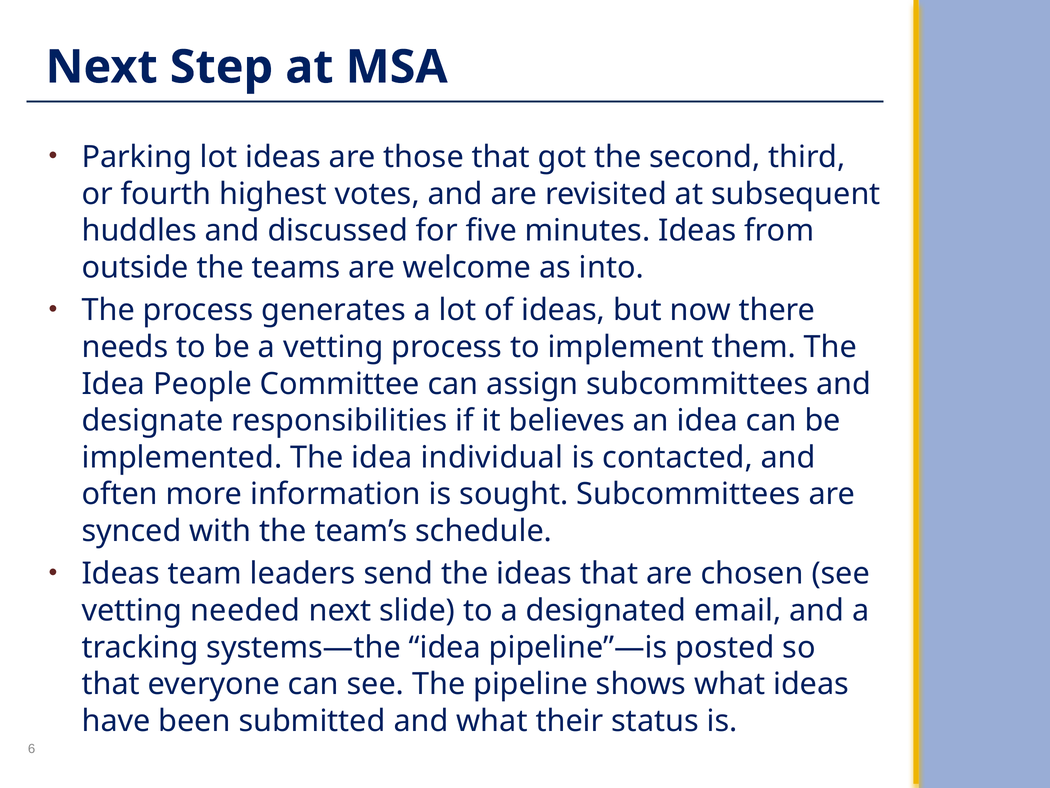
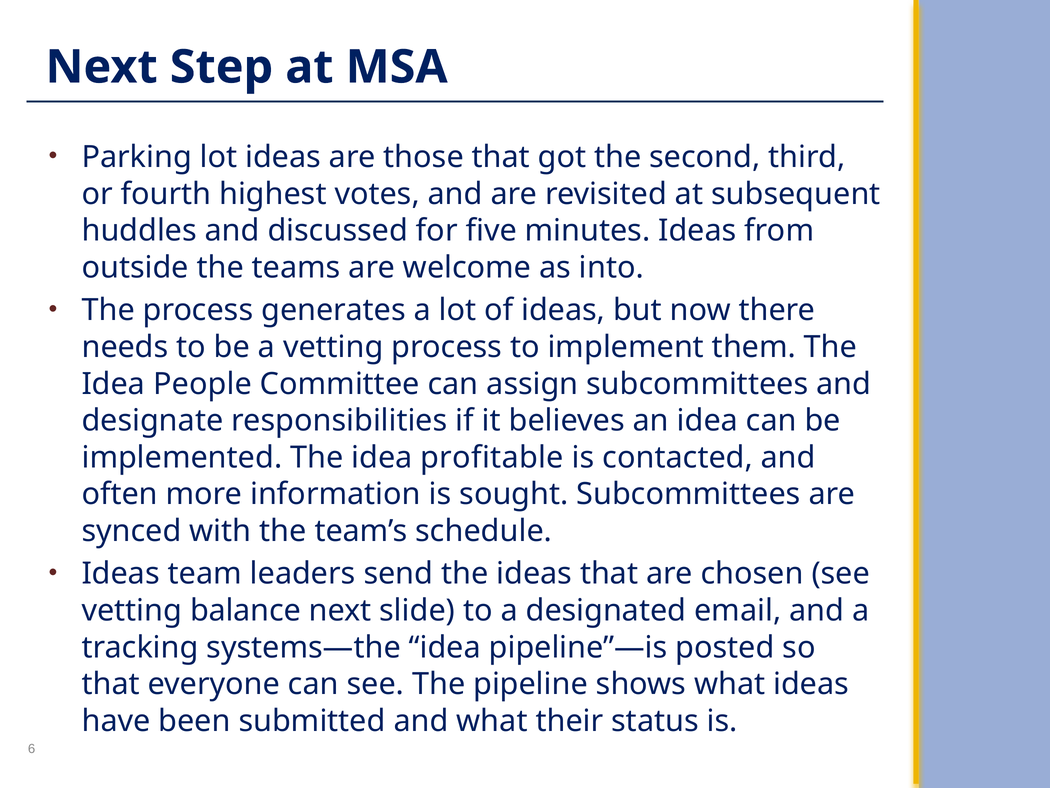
individual: individual -> profitable (492, 457)
needed: needed -> balance (245, 610)
